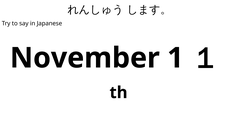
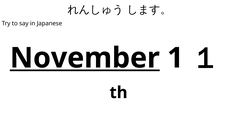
November underline: none -> present (85, 58)
